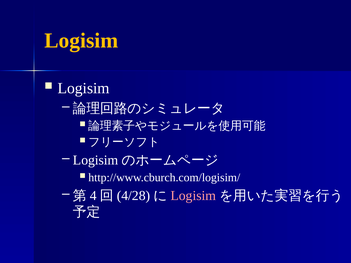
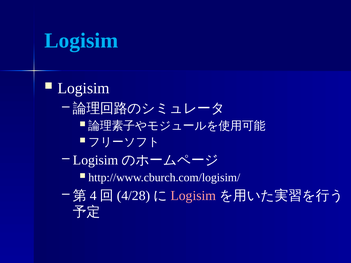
Logisim colour: yellow -> light blue (81, 41)
